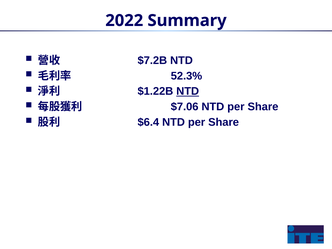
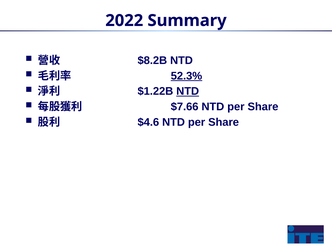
$7.2B: $7.2B -> $8.2B (152, 60)
52.3% underline: none -> present (186, 76)
$7.06: $7.06 -> $7.66 (185, 107)
$6.4: $6.4 -> $4.6 (148, 122)
